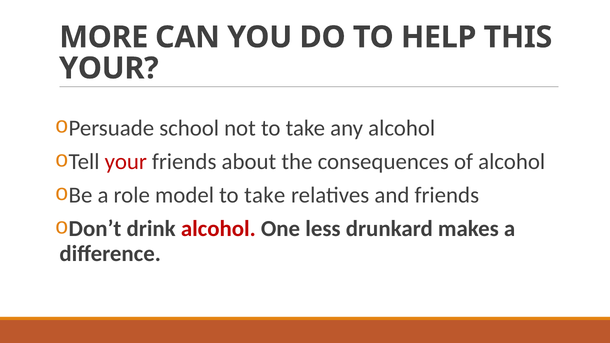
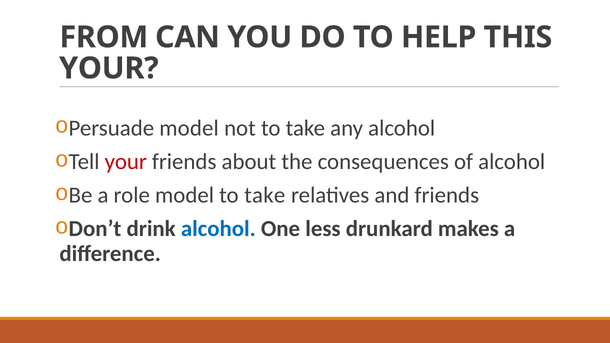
MORE: MORE -> FROM (104, 37)
Persuade school: school -> model (189, 128)
alcohol colour: red -> blue (218, 229)
